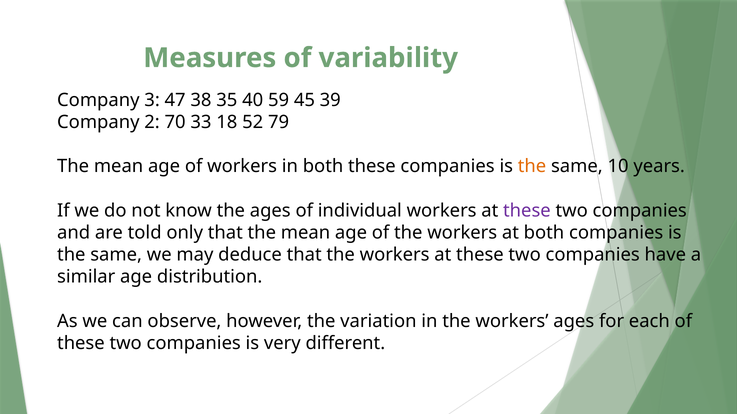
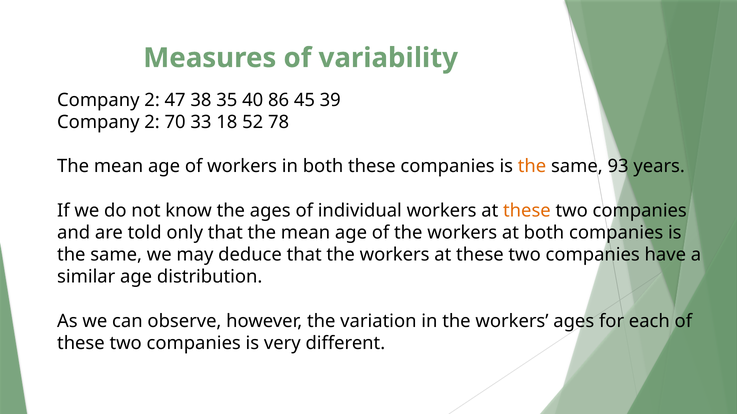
3: 3 -> 2 (152, 100)
59: 59 -> 86 (279, 100)
79: 79 -> 78 (279, 122)
10: 10 -> 93 (618, 167)
these colour: purple -> orange (527, 211)
